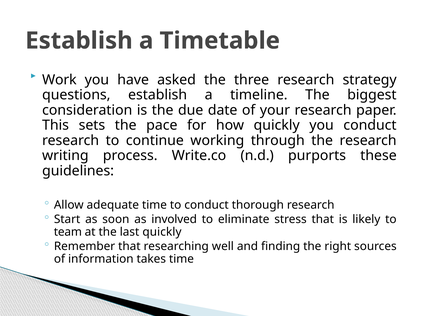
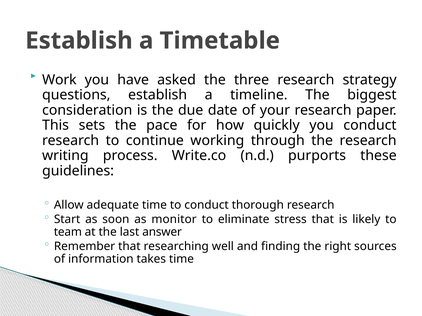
involved: involved -> monitor (174, 220)
last quickly: quickly -> answer (162, 232)
